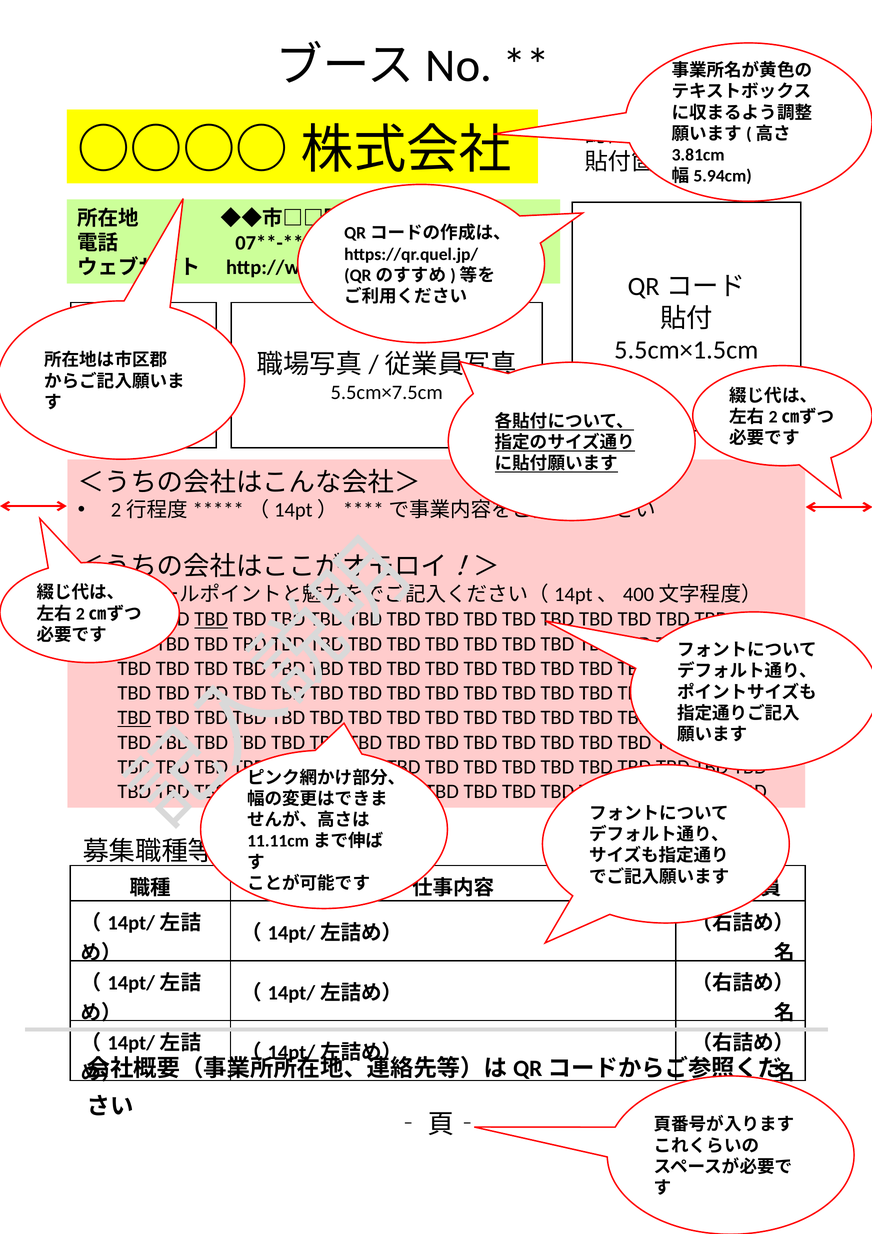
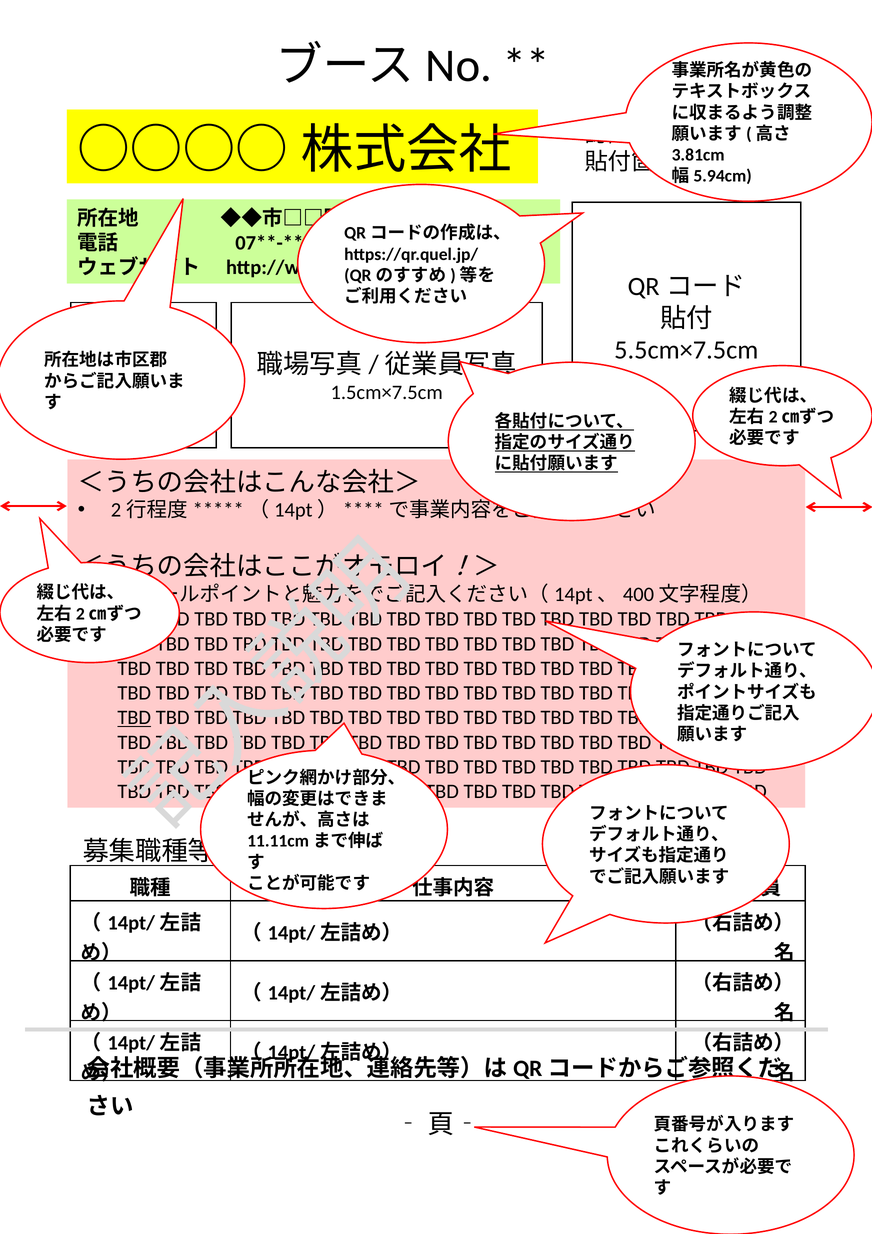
5.5cm×1.5cm: 5.5cm×1.5cm -> 5.5cm×7.5cm (686, 350)
5.5cm×7.5cm: 5.5cm×7.5cm -> 1.5cm×7.5cm (387, 392)
TBD underline: present -> none (211, 619)
